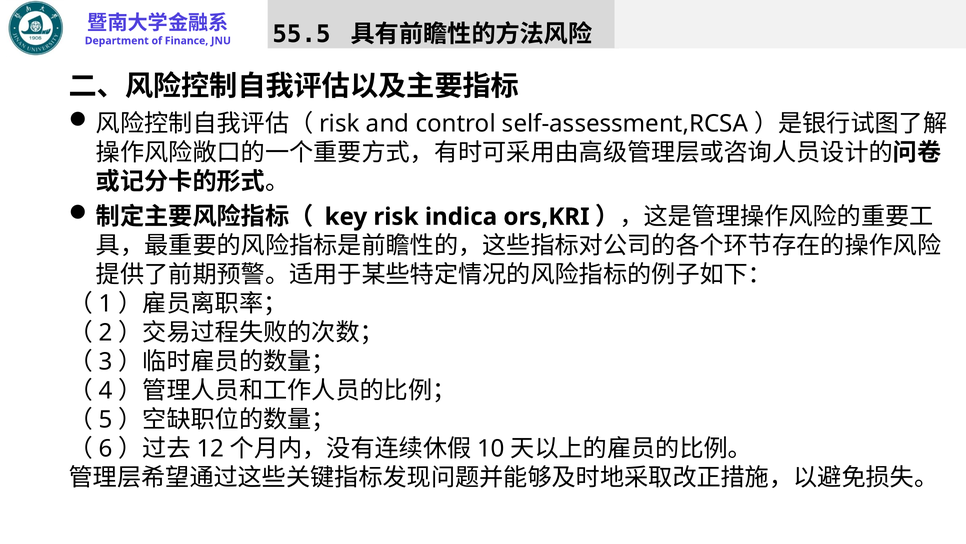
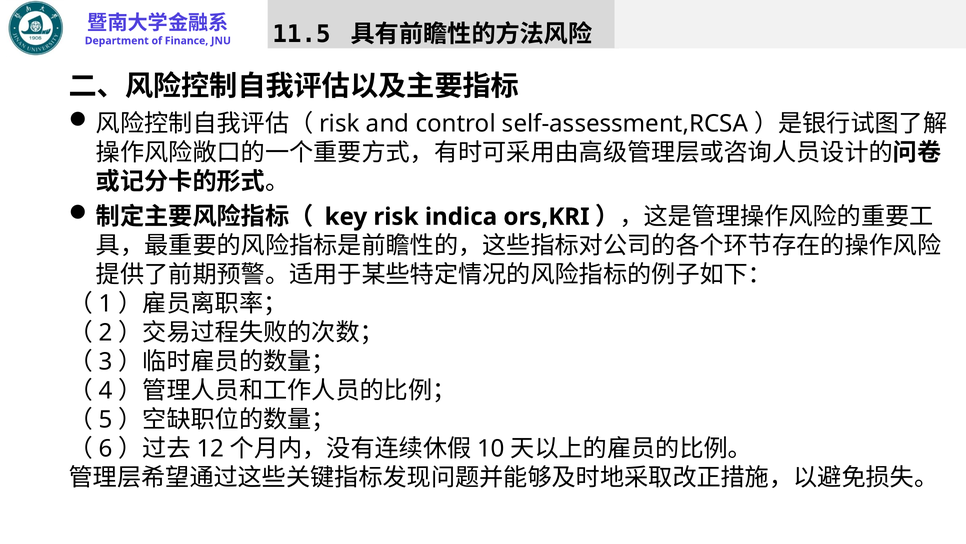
55.5: 55.5 -> 11.5 (301, 34)
